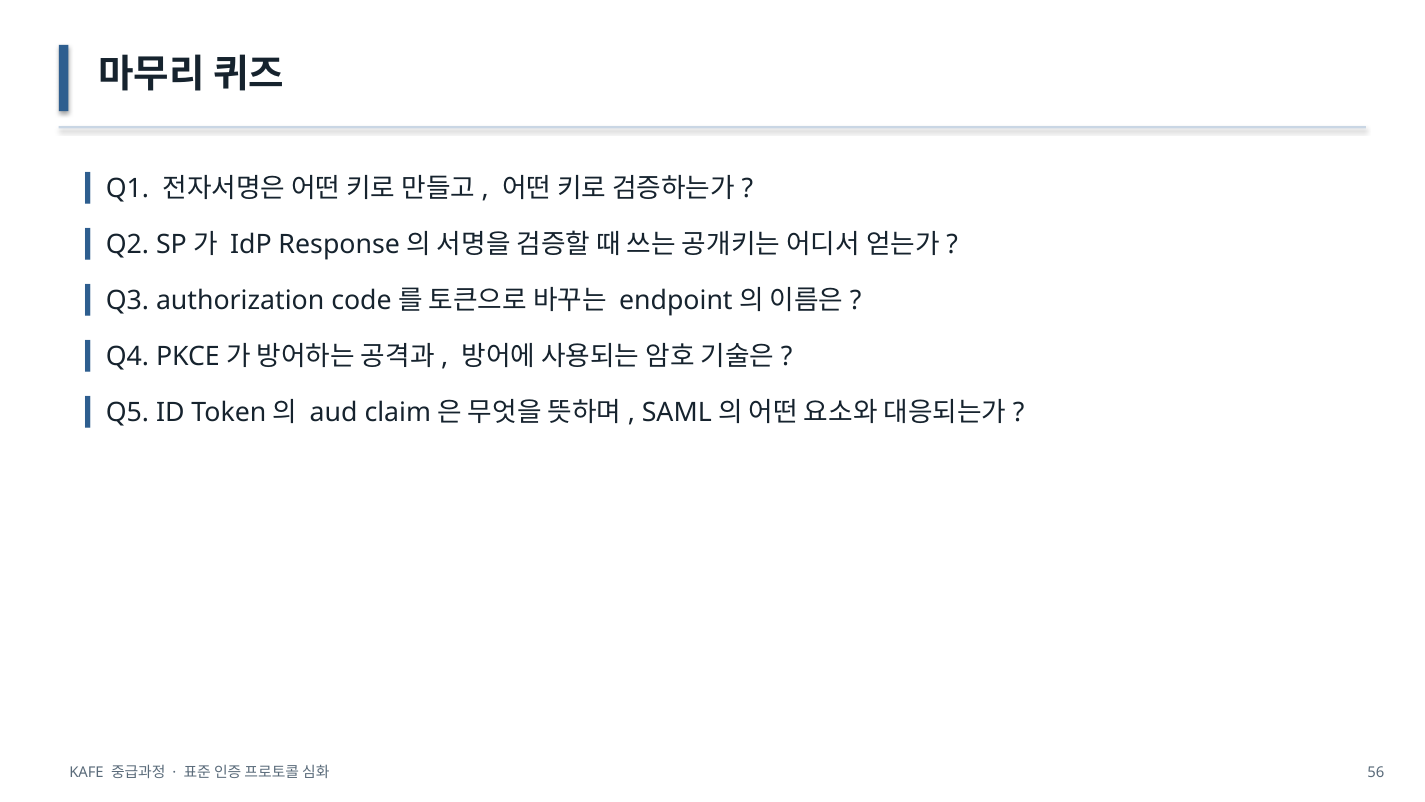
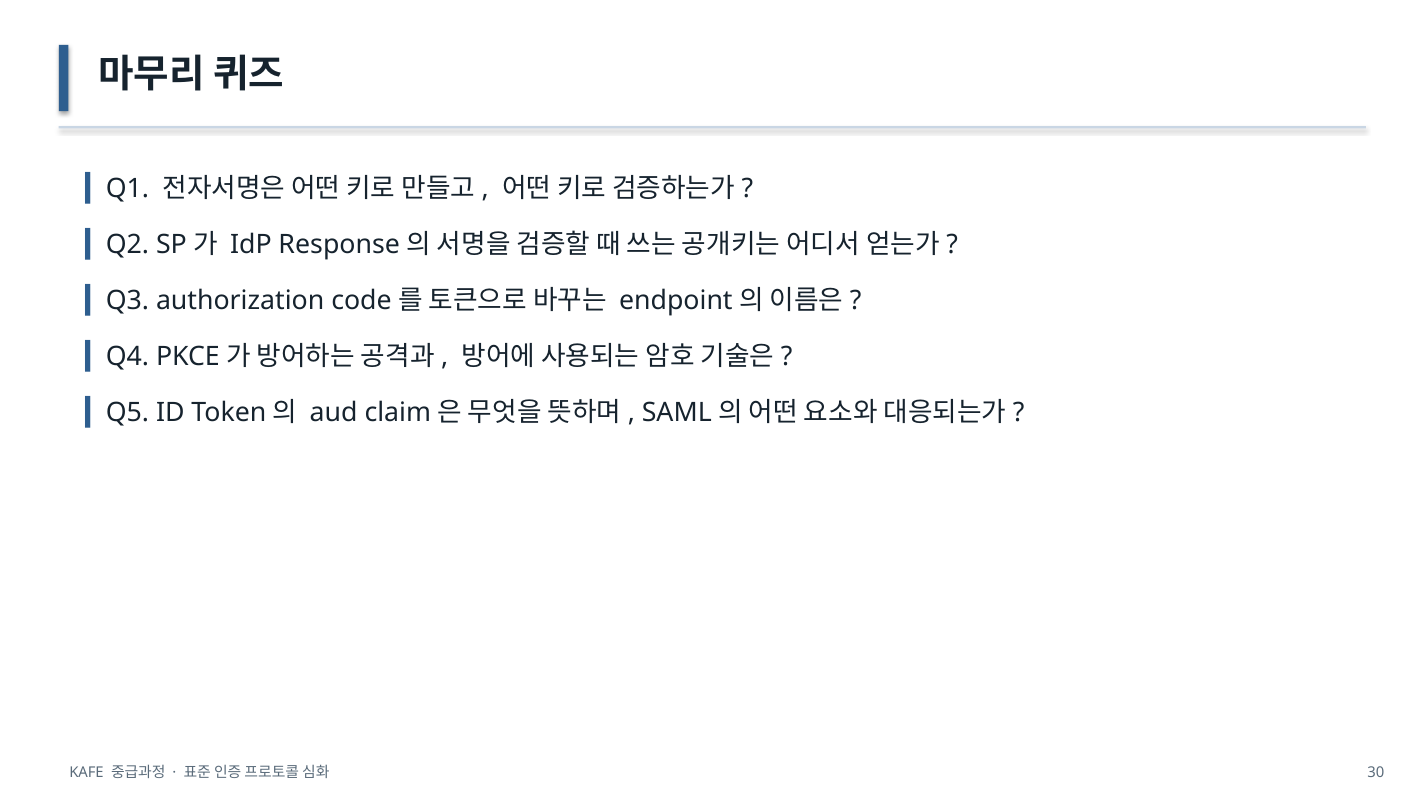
56: 56 -> 30 (1376, 772)
